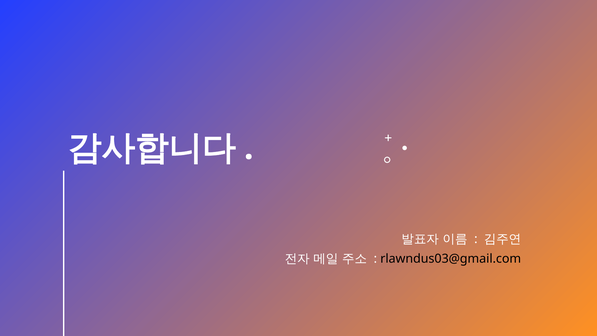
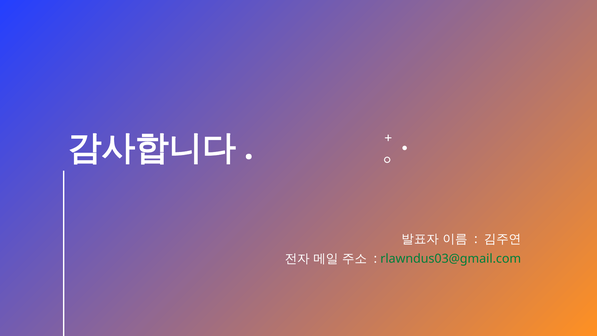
rlawndus03@gmail.com colour: black -> green (451, 259)
